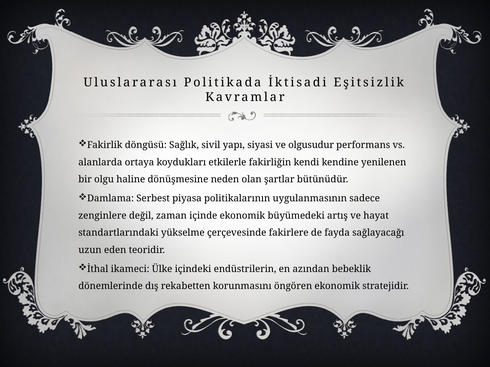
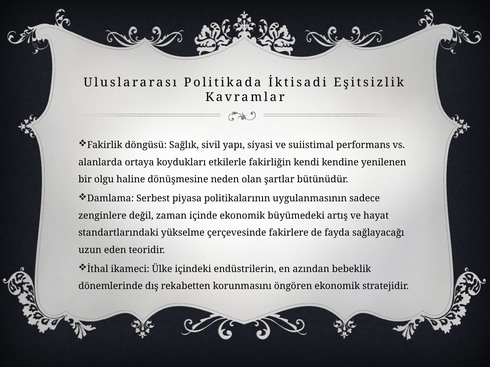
olgusudur: olgusudur -> suiistimal (311, 145)
